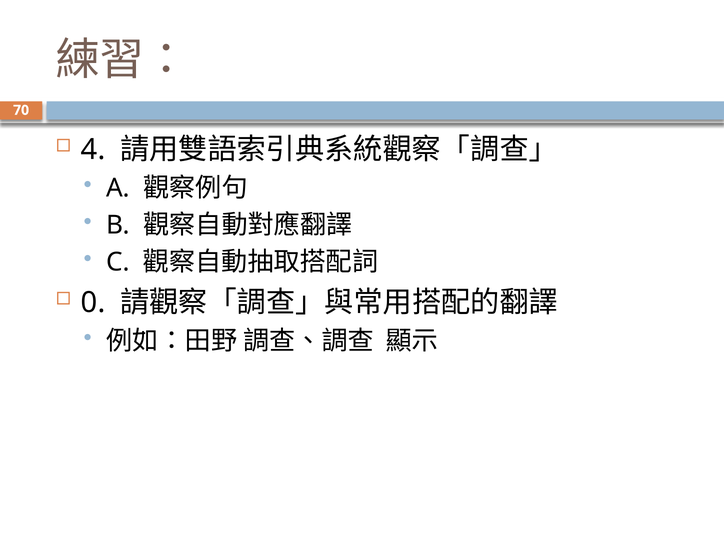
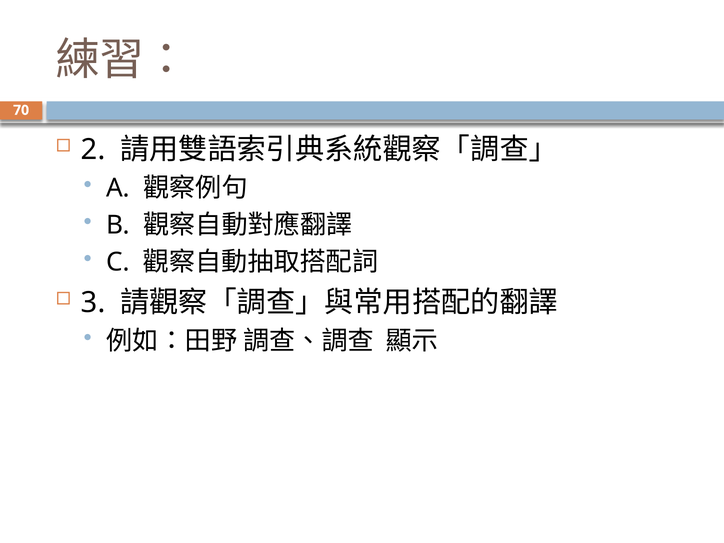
4: 4 -> 2 (93, 150)
0: 0 -> 3 (93, 302)
